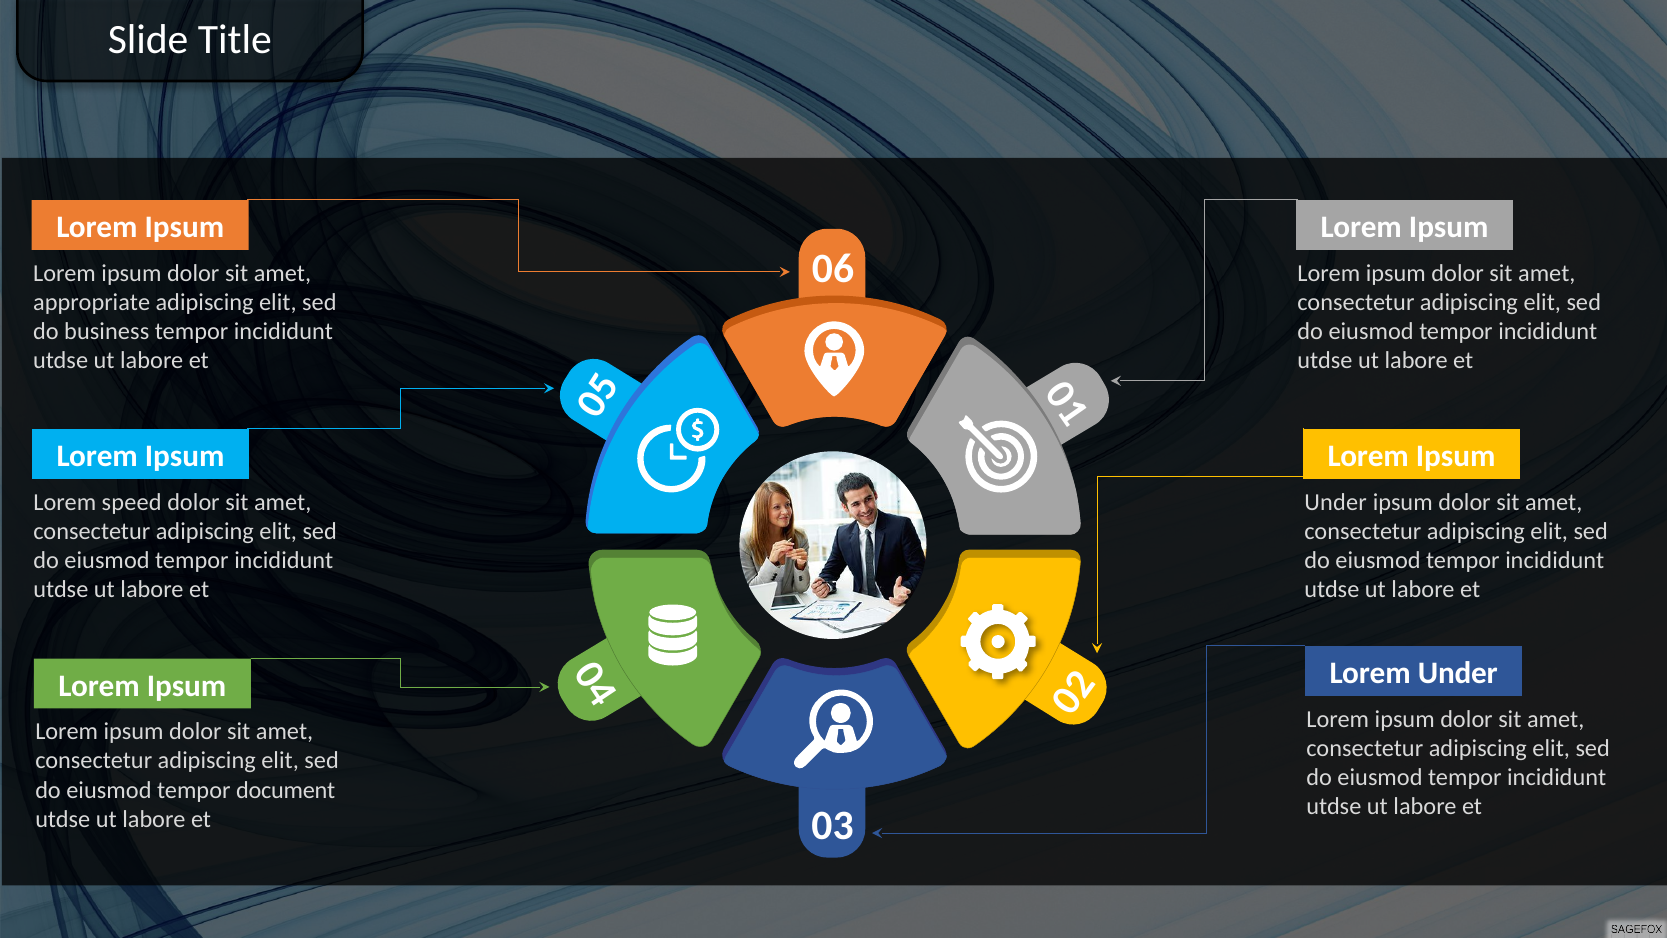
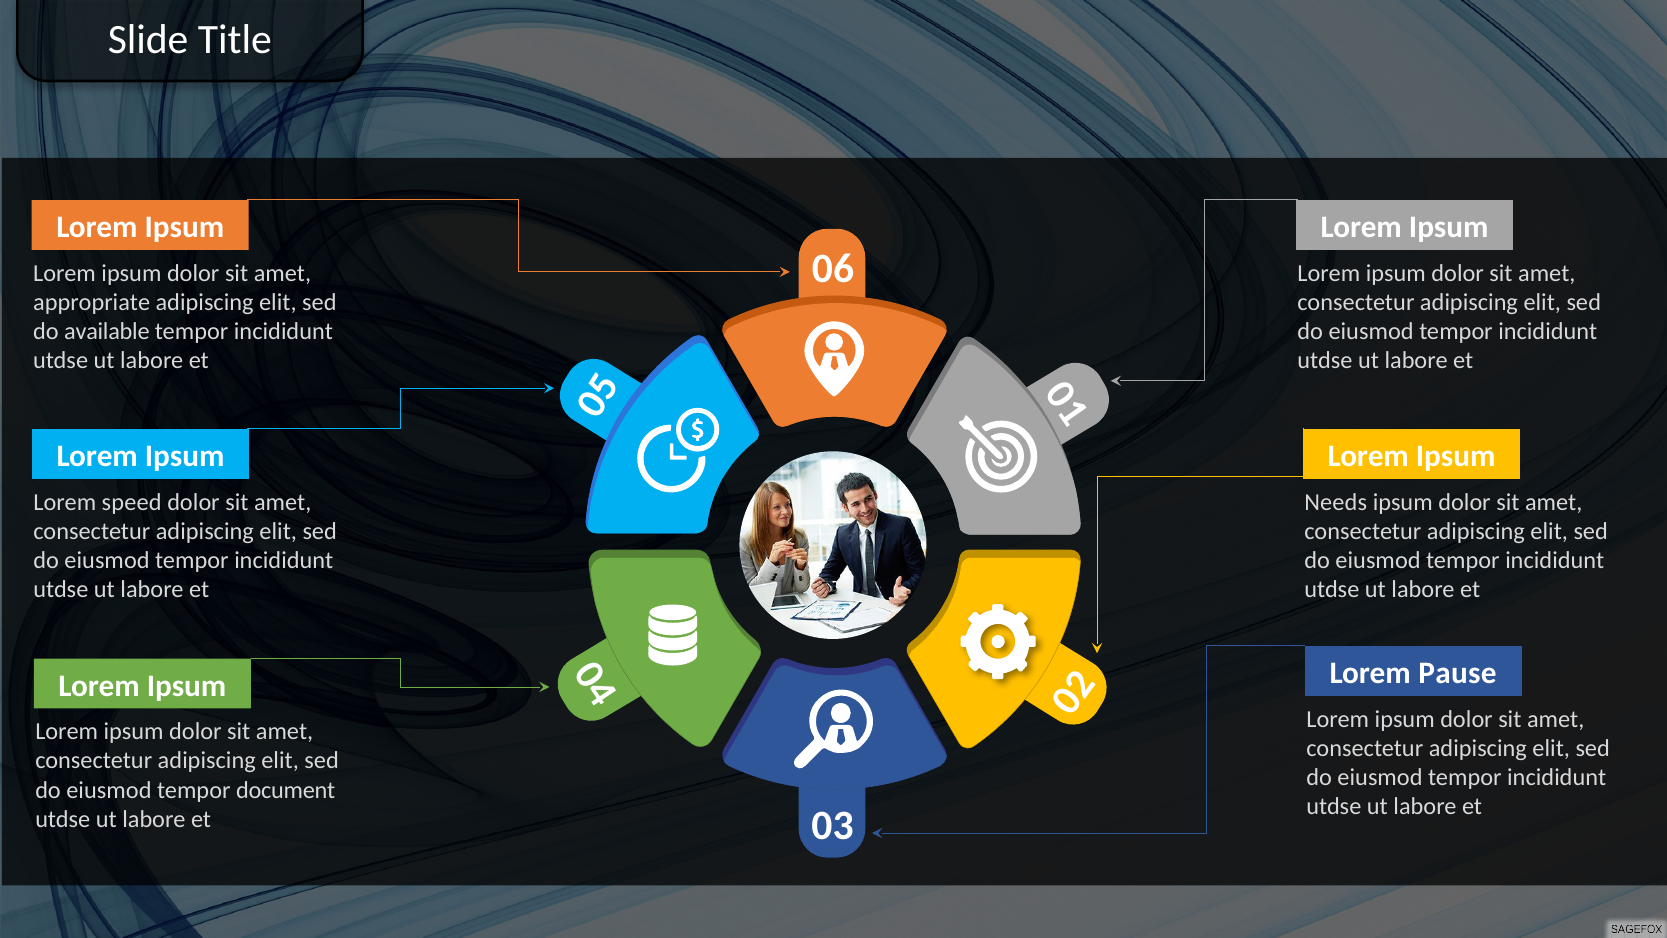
business: business -> available (107, 332)
Under: Under -> Needs (1336, 502)
Lorem Under: Under -> Pause (1457, 673)
